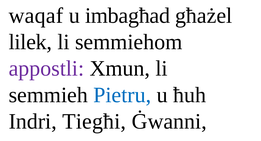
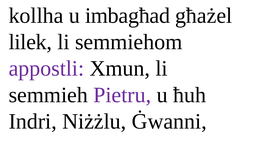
waqaf: waqaf -> kollha (36, 16)
Pietru colour: blue -> purple (122, 95)
Tiegħi: Tiegħi -> Niżżlu (94, 121)
